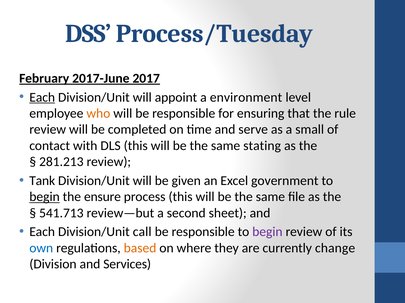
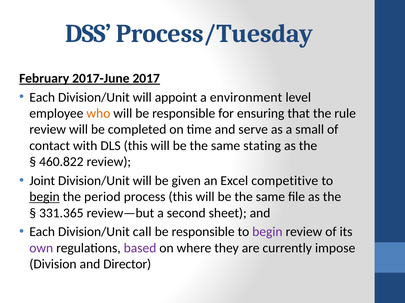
Each underline: present -> none (42, 97)
281.213: 281.213 -> 460.822 (61, 162)
Tank: Tank -> Joint (42, 181)
government: government -> competitive (285, 181)
ensure: ensure -> period (102, 197)
541.713: 541.713 -> 331.365 (61, 214)
own colour: blue -> purple (41, 249)
based colour: orange -> purple (140, 249)
change: change -> impose (335, 249)
Services: Services -> Director (127, 265)
